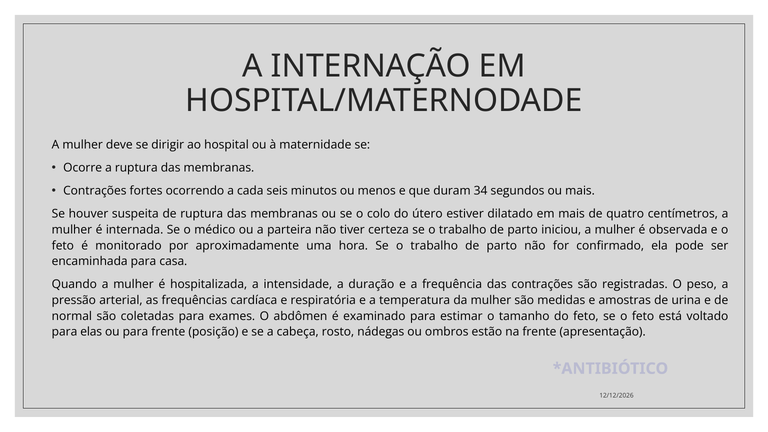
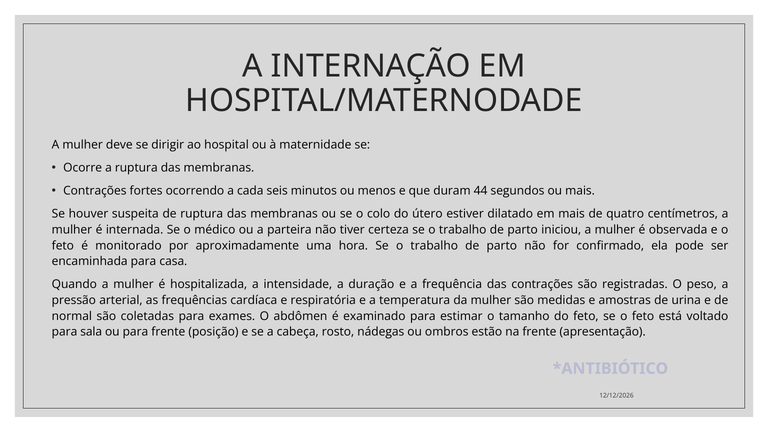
34: 34 -> 44 (481, 191)
elas: elas -> sala (91, 332)
